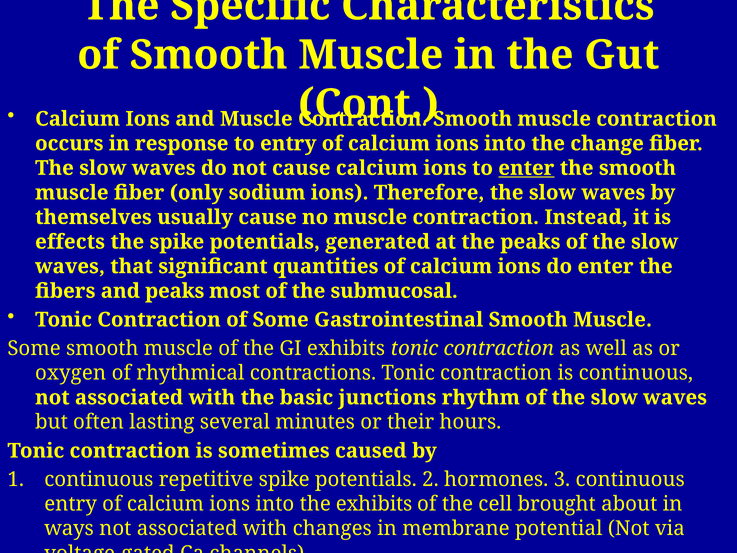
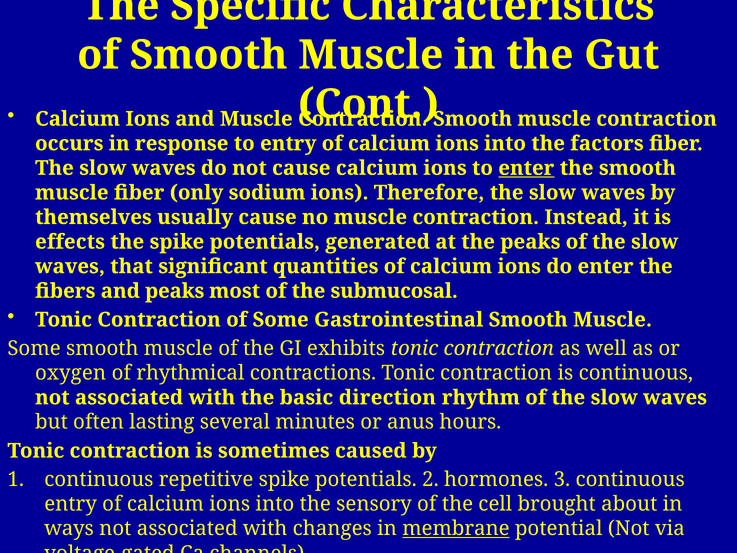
change: change -> factors (607, 143)
junctions: junctions -> direction (387, 397)
their: their -> anus (411, 422)
the exhibits: exhibits -> sensory (374, 504)
membrane underline: none -> present (456, 528)
